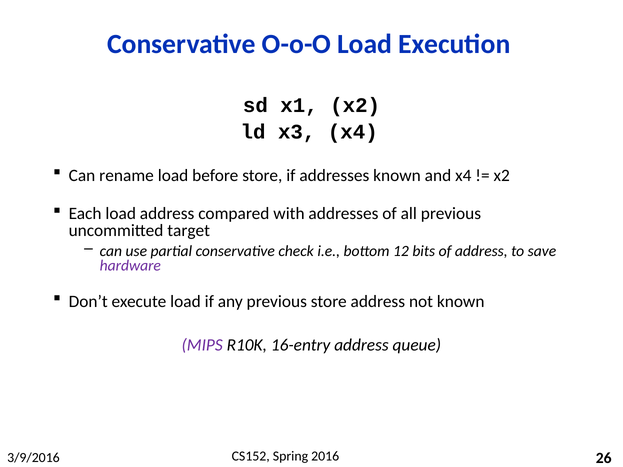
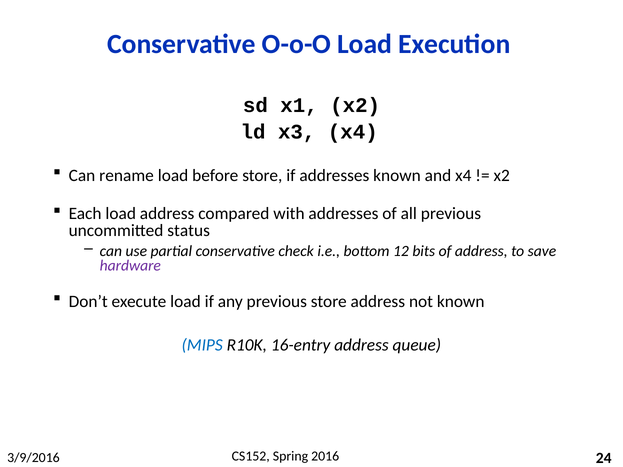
target: target -> status (189, 230)
MIPS colour: purple -> blue (202, 345)
26: 26 -> 24 (604, 458)
